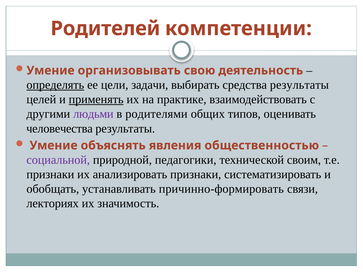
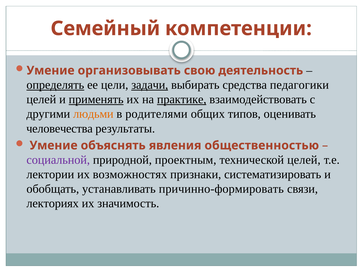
Родителей: Родителей -> Семейный (105, 29)
задачи underline: none -> present (150, 85)
средства результаты: результаты -> педагогики (299, 85)
практике underline: none -> present (182, 100)
людьми colour: purple -> orange (93, 114)
педагогики: педагогики -> проектным (186, 160)
технической своим: своим -> целей (304, 160)
признаки: признаки -> лектории (50, 175)
анализировать: анализировать -> возможностях (130, 175)
